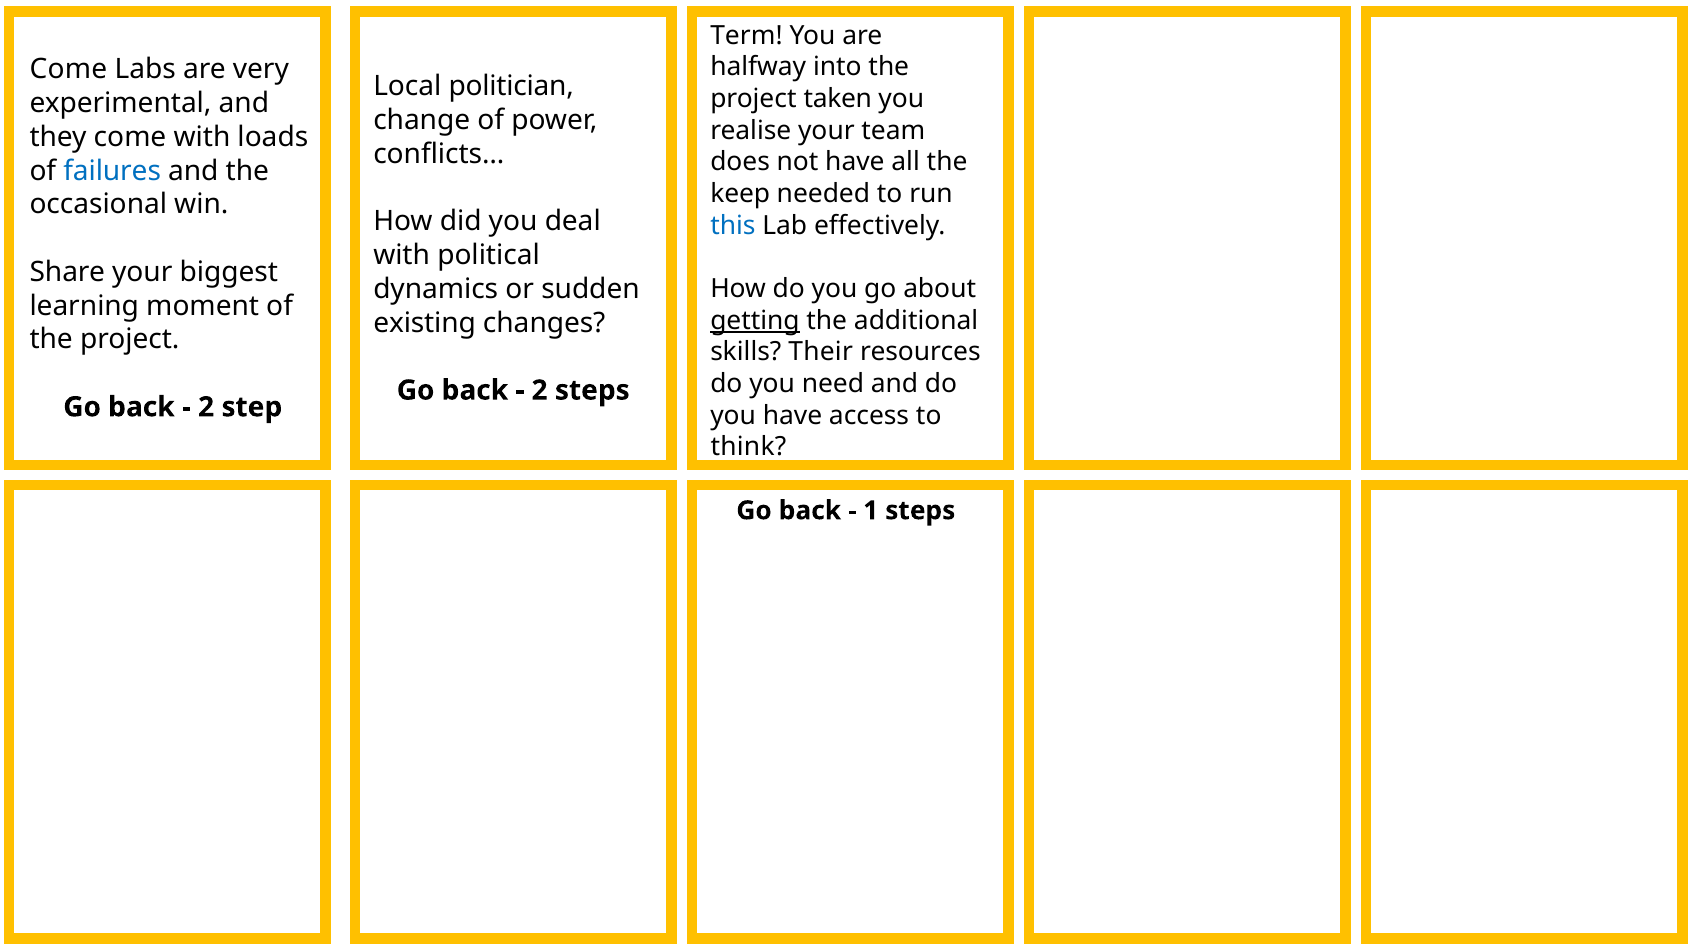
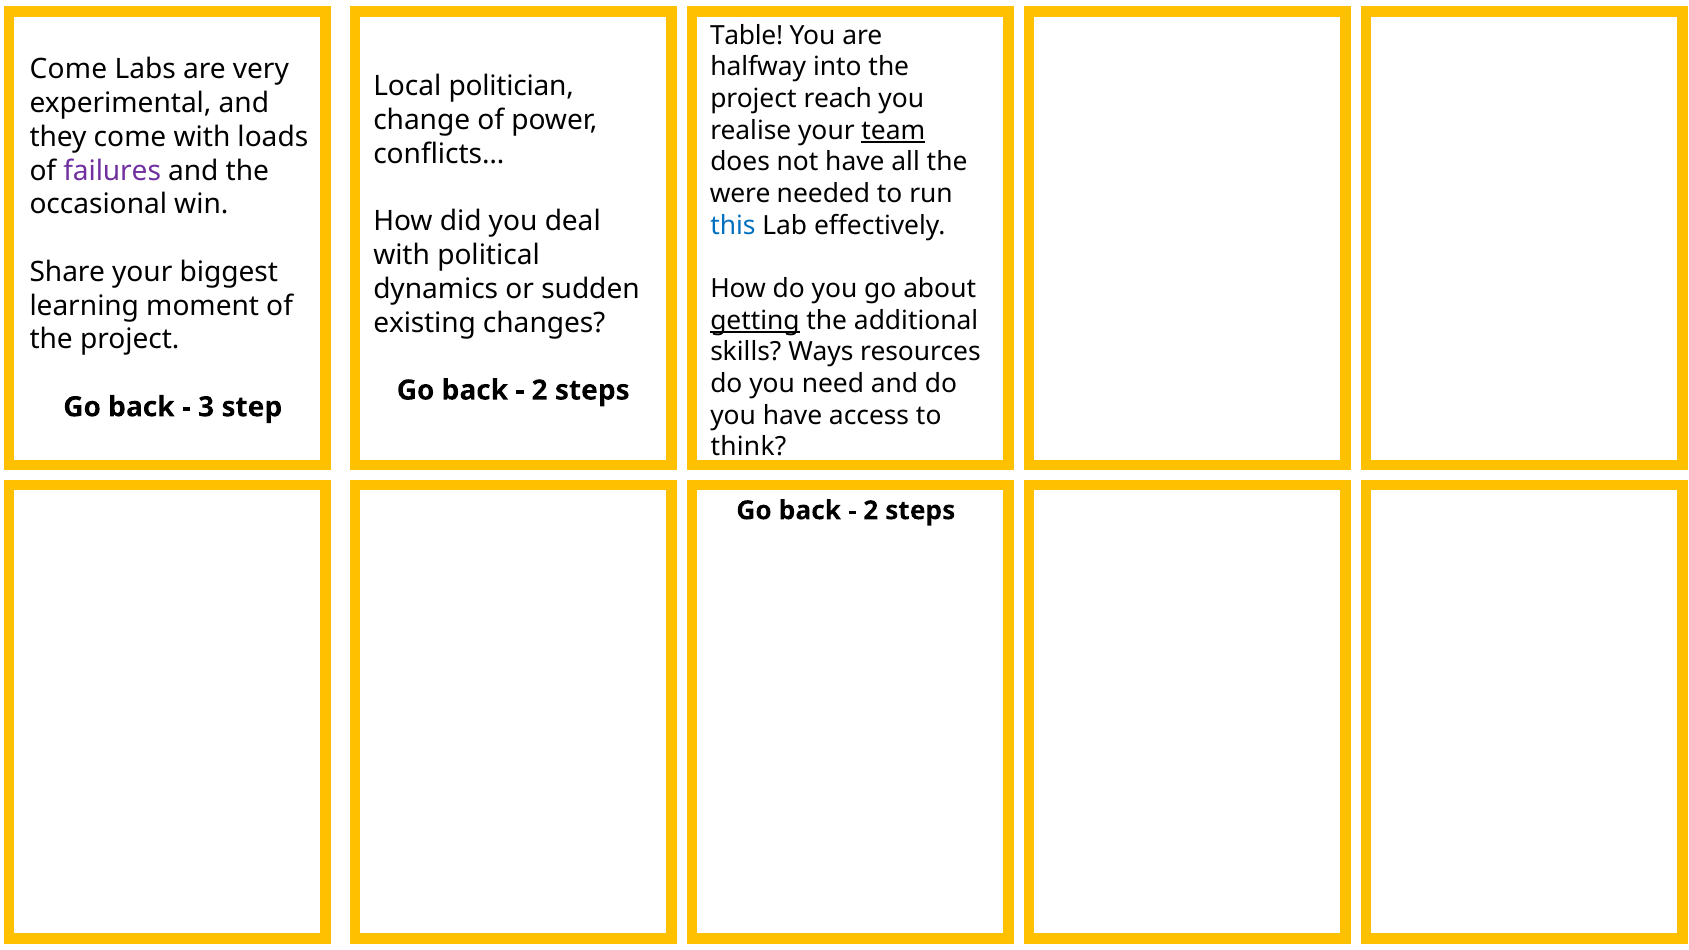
Term: Term -> Table (747, 36)
taken: taken -> reach (838, 99)
team underline: none -> present (893, 131)
failures colour: blue -> purple (112, 171)
keep: keep -> were (740, 194)
Their: Their -> Ways (821, 352)
2: 2 -> 3 (206, 407)
1: 1 -> 2 (871, 511)
